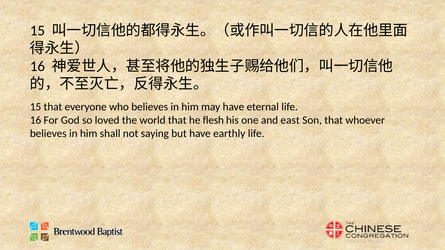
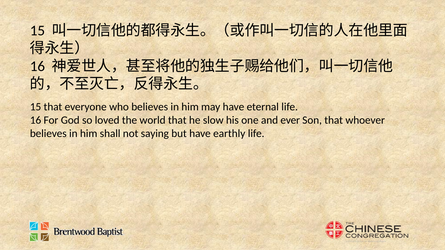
flesh: flesh -> slow (213, 120)
east: east -> ever (290, 120)
